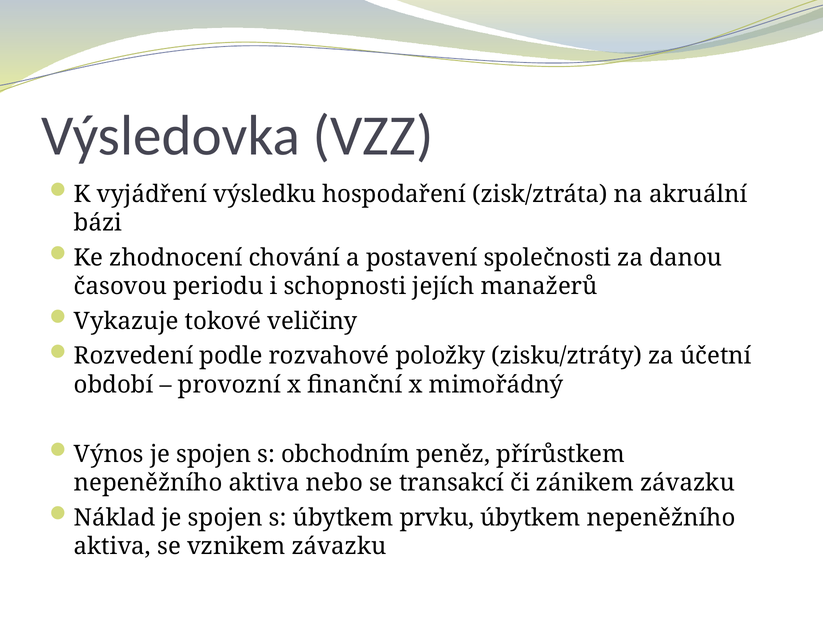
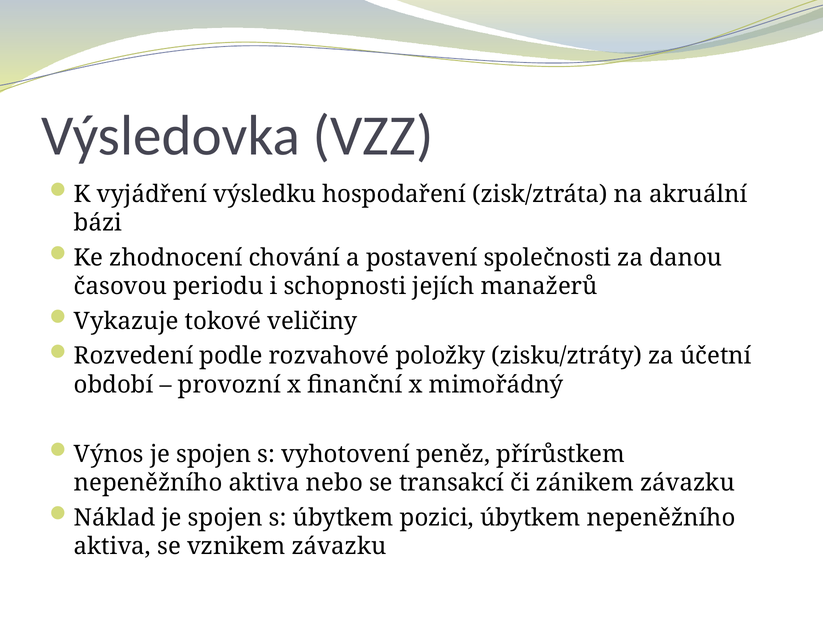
obchodním: obchodním -> vyhotovení (346, 454)
prvku: prvku -> pozici (437, 518)
